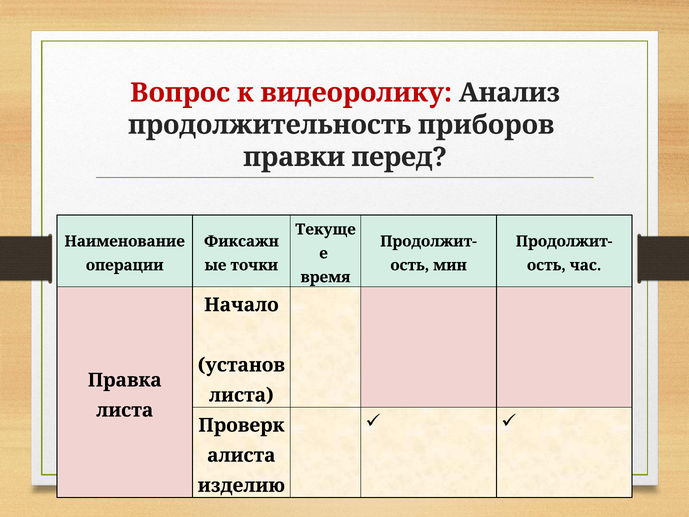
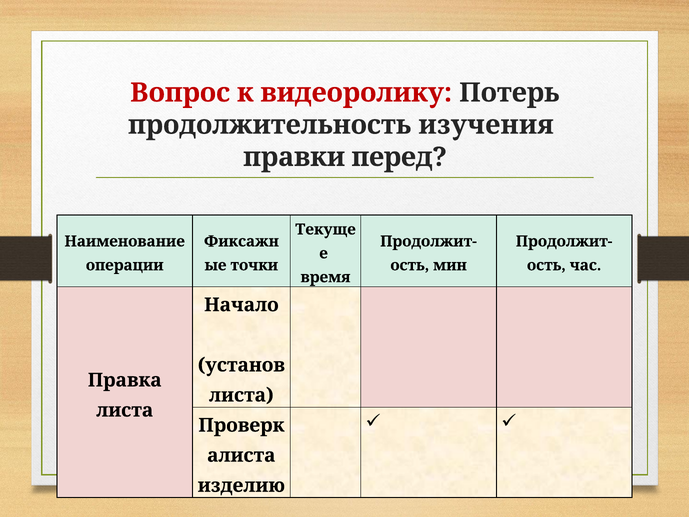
Анализ: Анализ -> Потерь (509, 93)
приборов: приборов -> изучения (486, 125)
